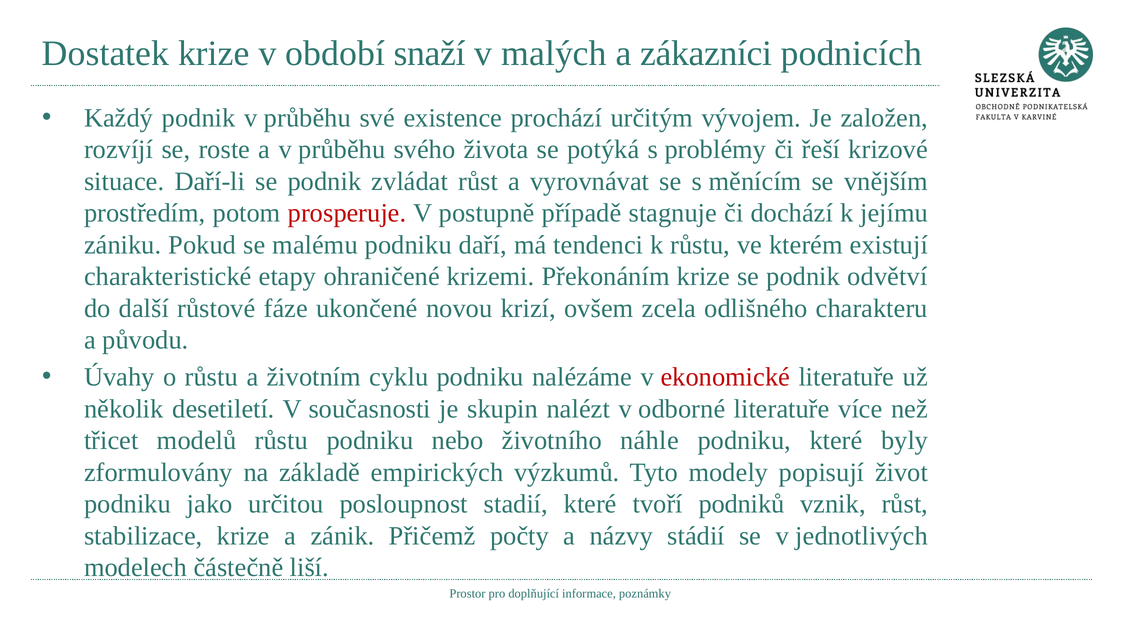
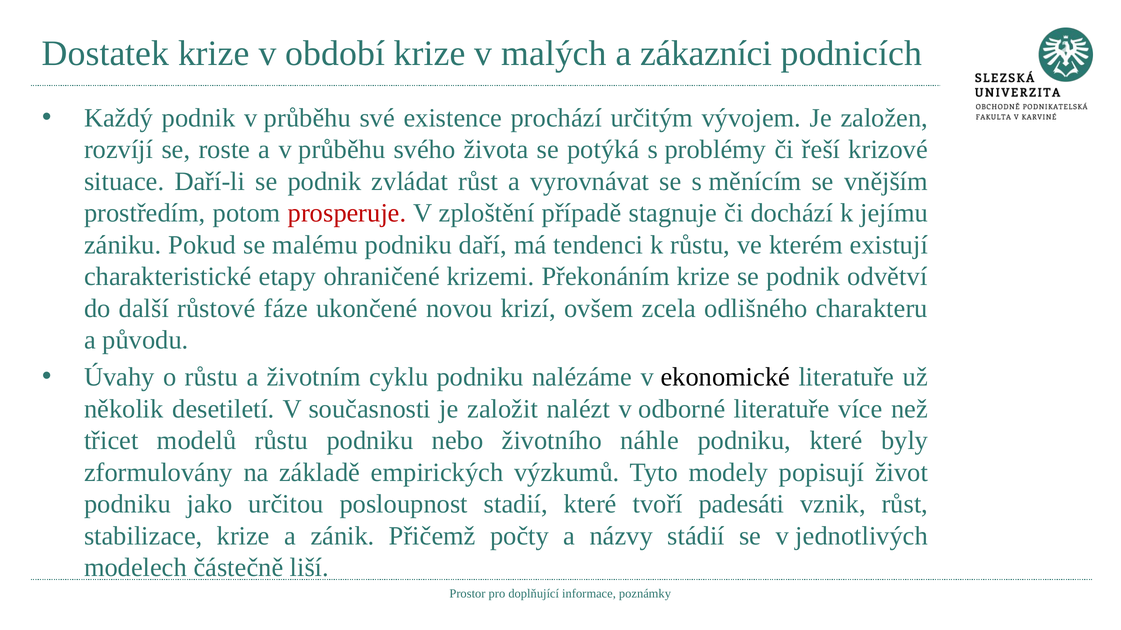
období snaží: snaží -> krize (430, 53)
postupně: postupně -> zploštění (487, 213)
ekonomické colour: red -> black (725, 377)
skupin: skupin -> založit (503, 409)
podniků: podniků -> padesáti (742, 505)
